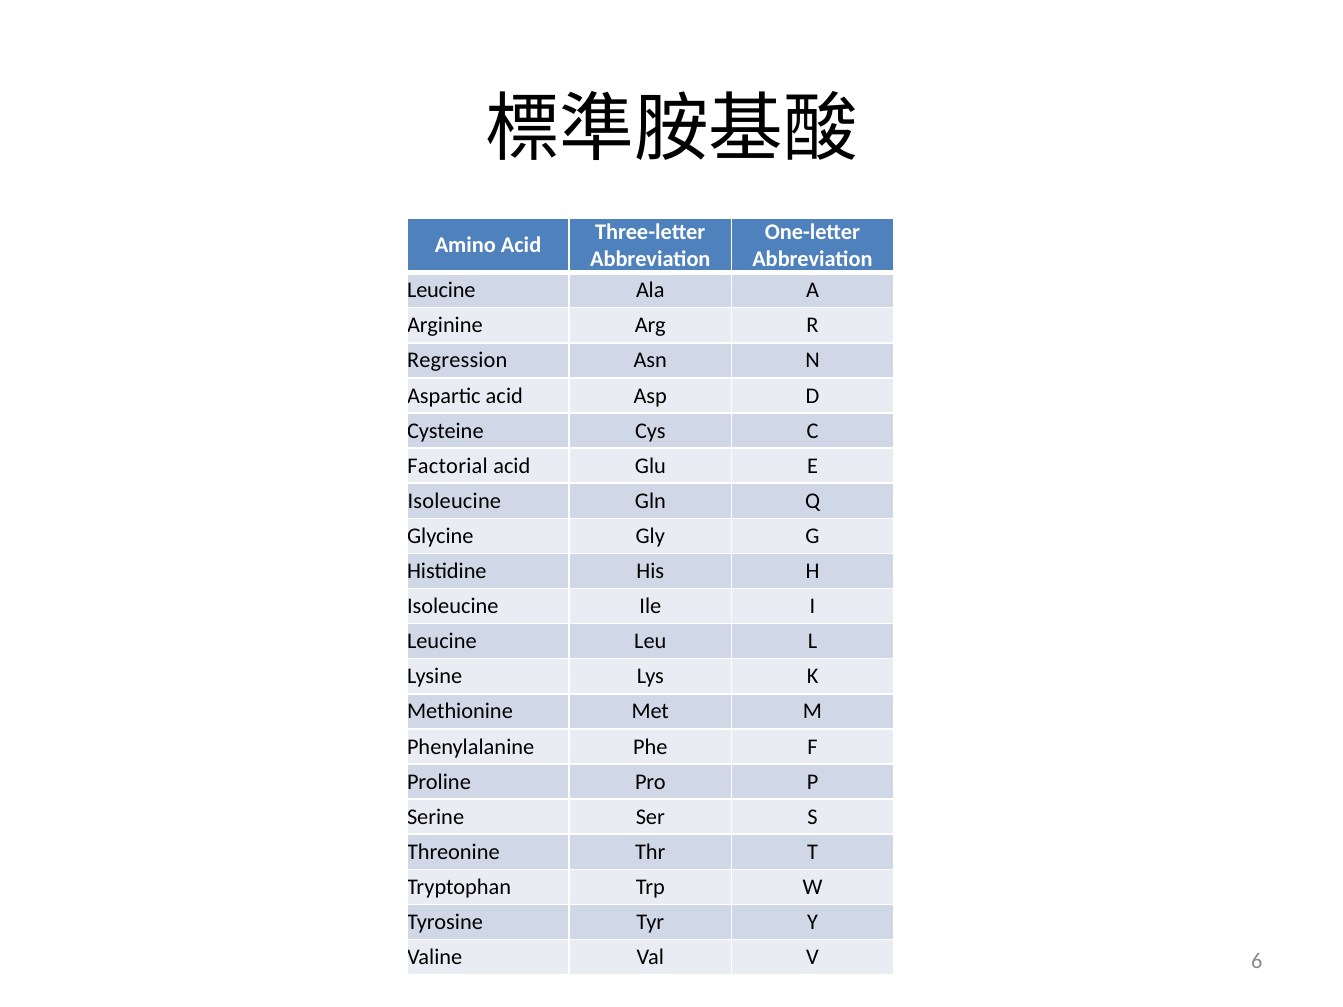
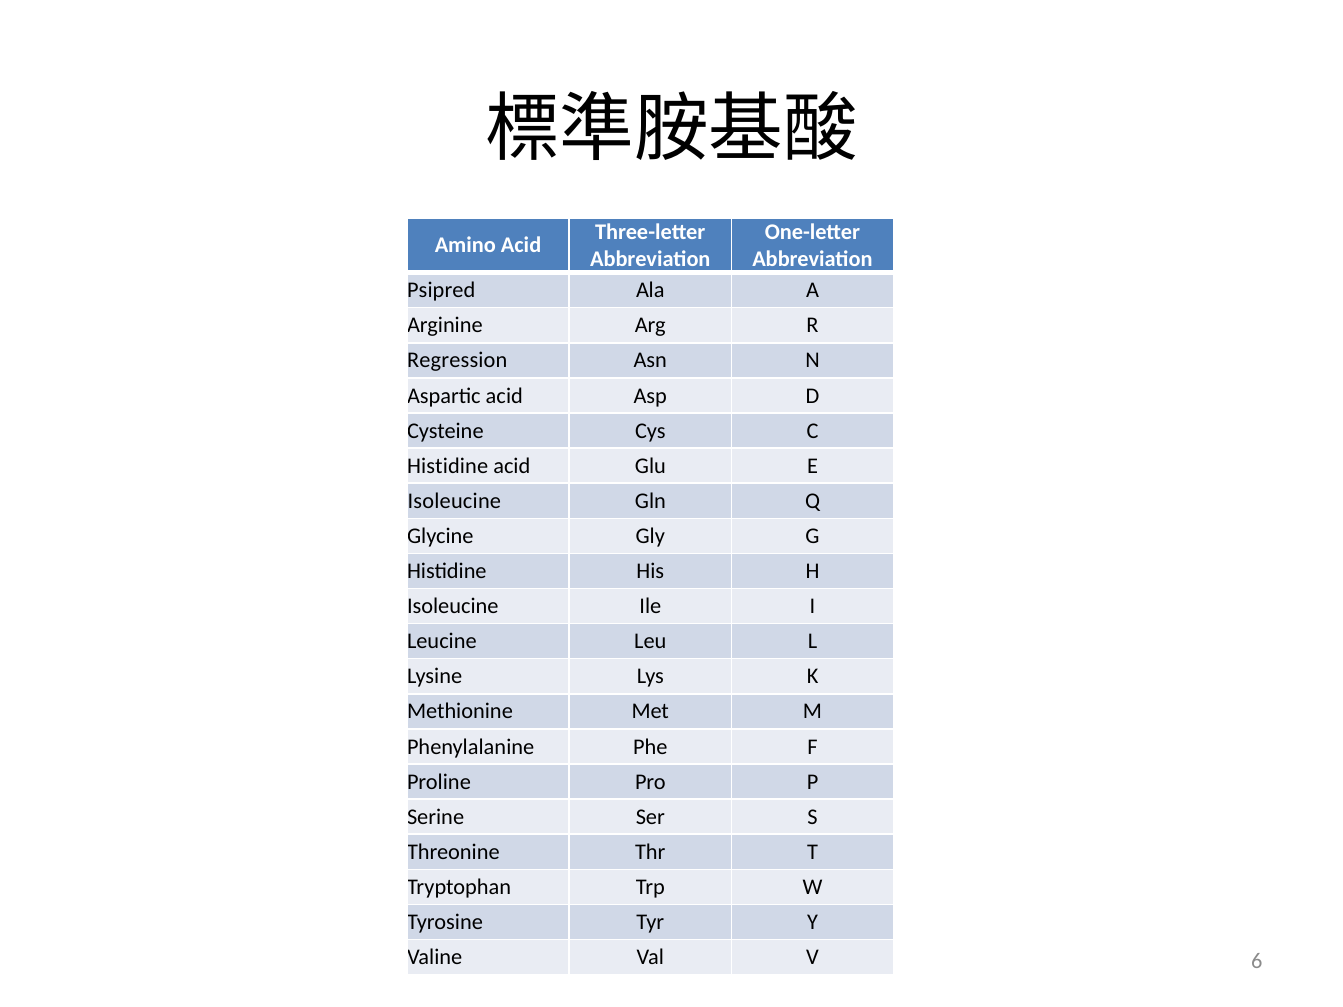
Leucine: Leucine -> Psipred (441, 290)
Factorial: Factorial -> Histidine (448, 466)
